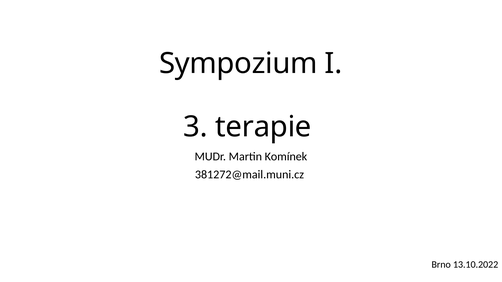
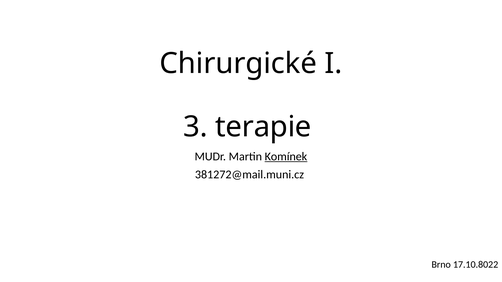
Sympozium: Sympozium -> Chirurgické (238, 64)
Komínek underline: none -> present (286, 157)
13.10.2022: 13.10.2022 -> 17.10.8022 (476, 265)
